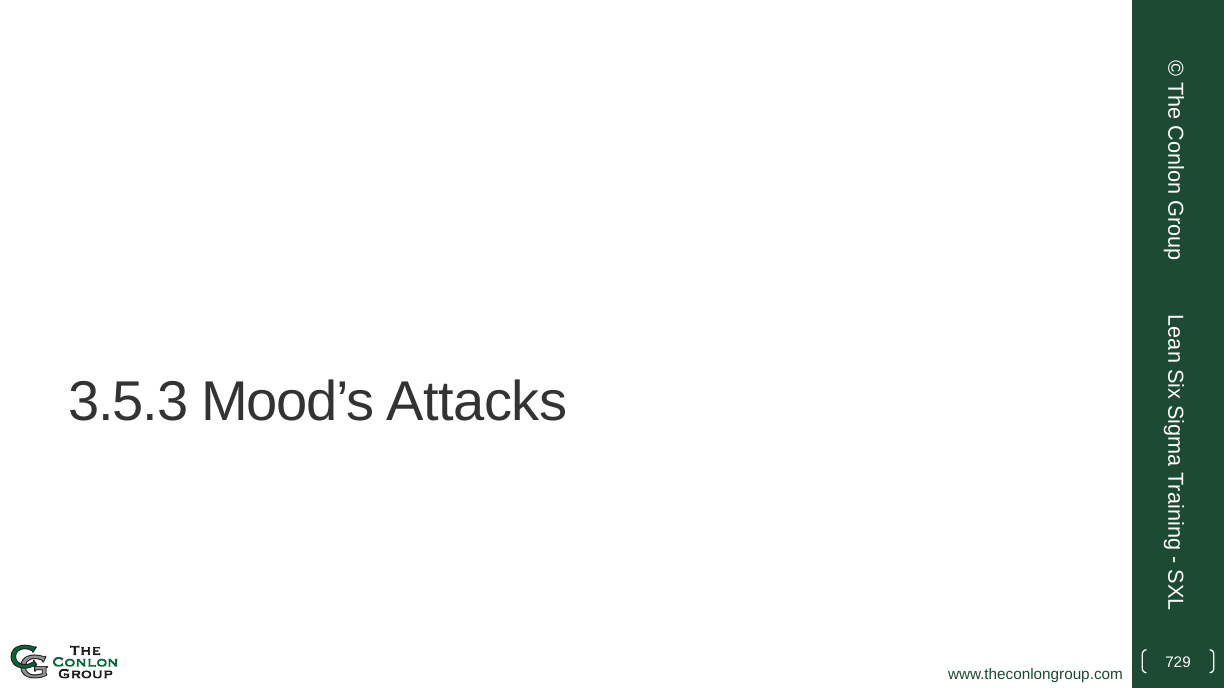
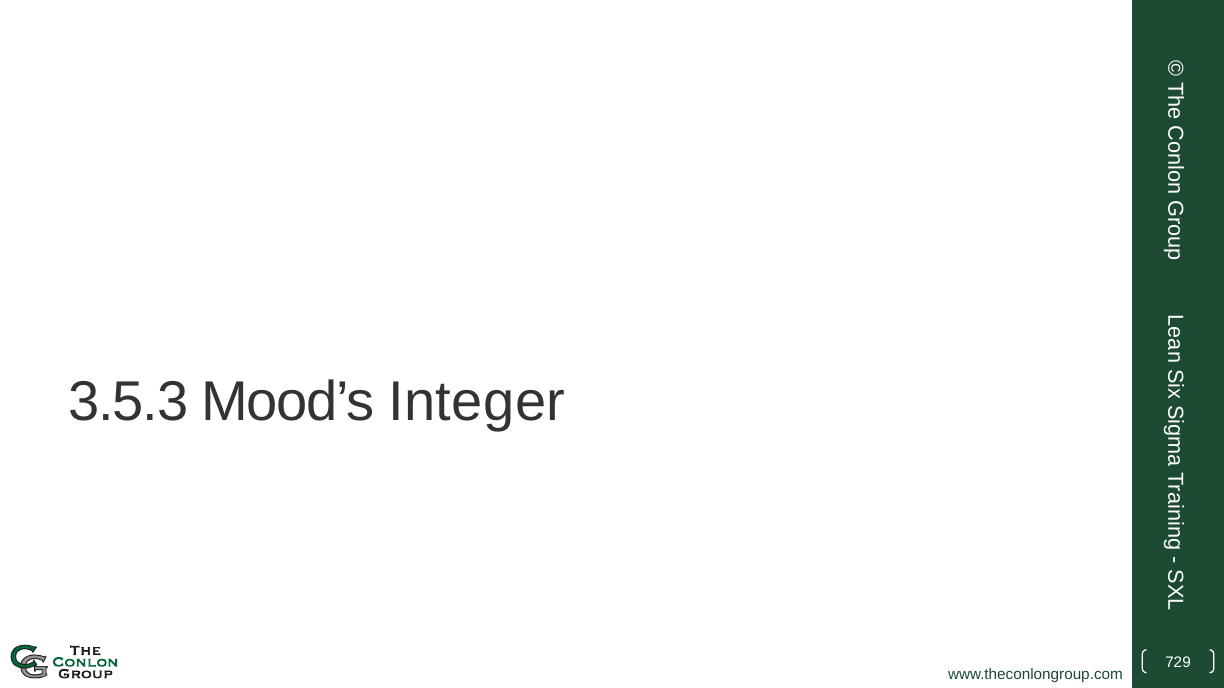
Attacks: Attacks -> Integer (477, 402)
